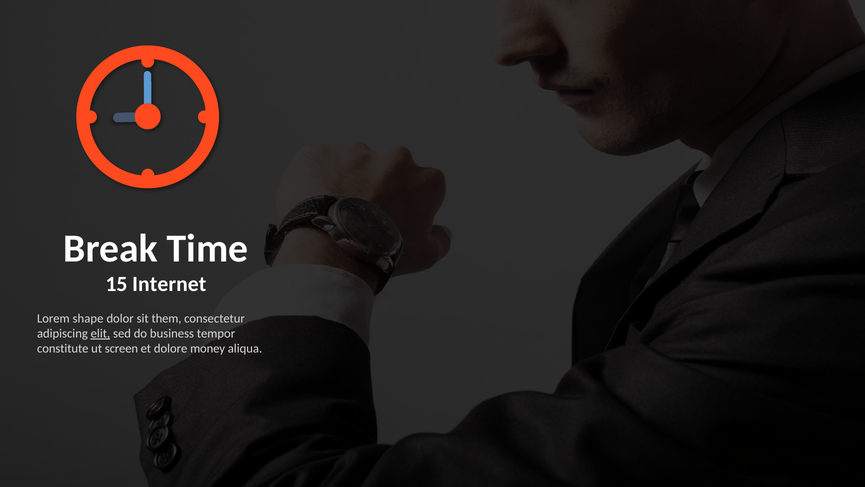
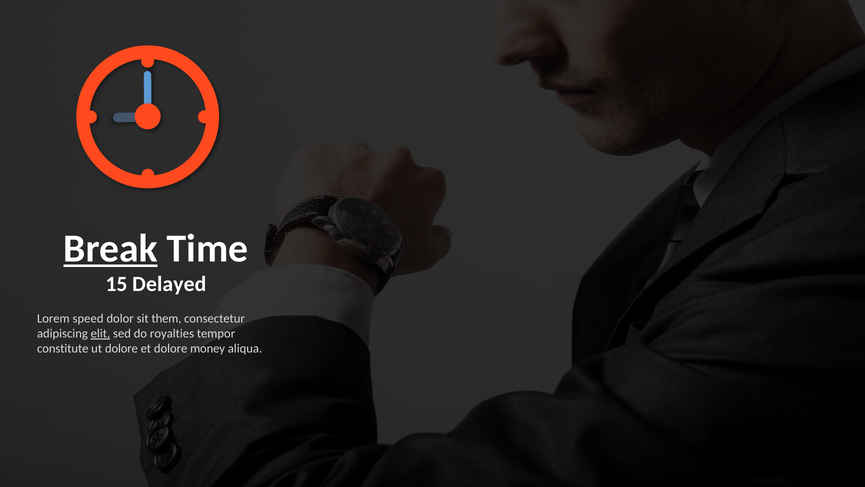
Break underline: none -> present (111, 248)
Internet: Internet -> Delayed (169, 284)
shape: shape -> speed (88, 318)
business: business -> royalties (172, 333)
ut screen: screen -> dolore (121, 348)
